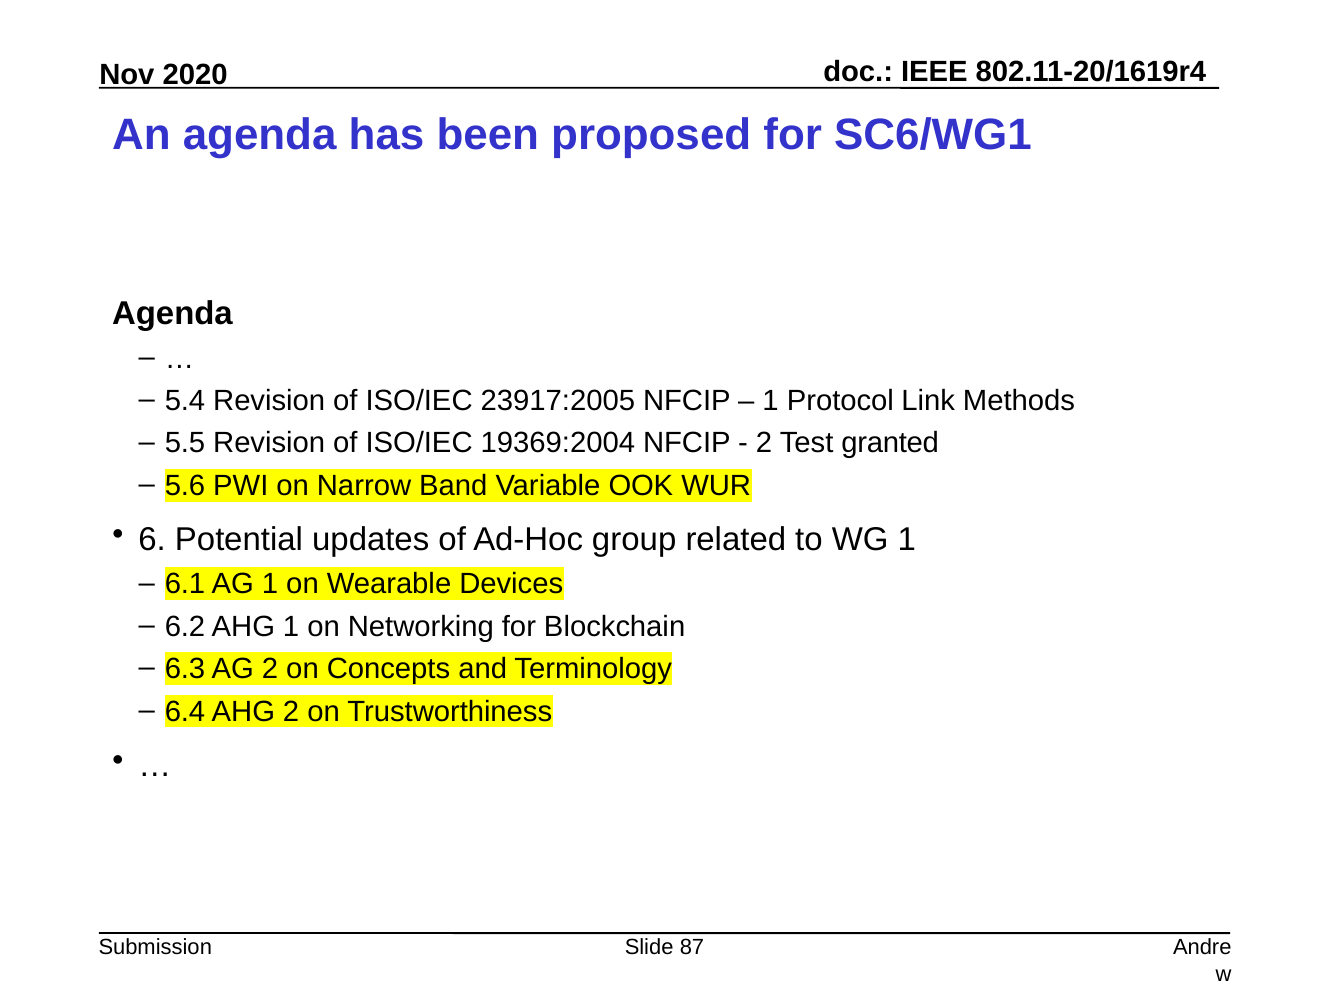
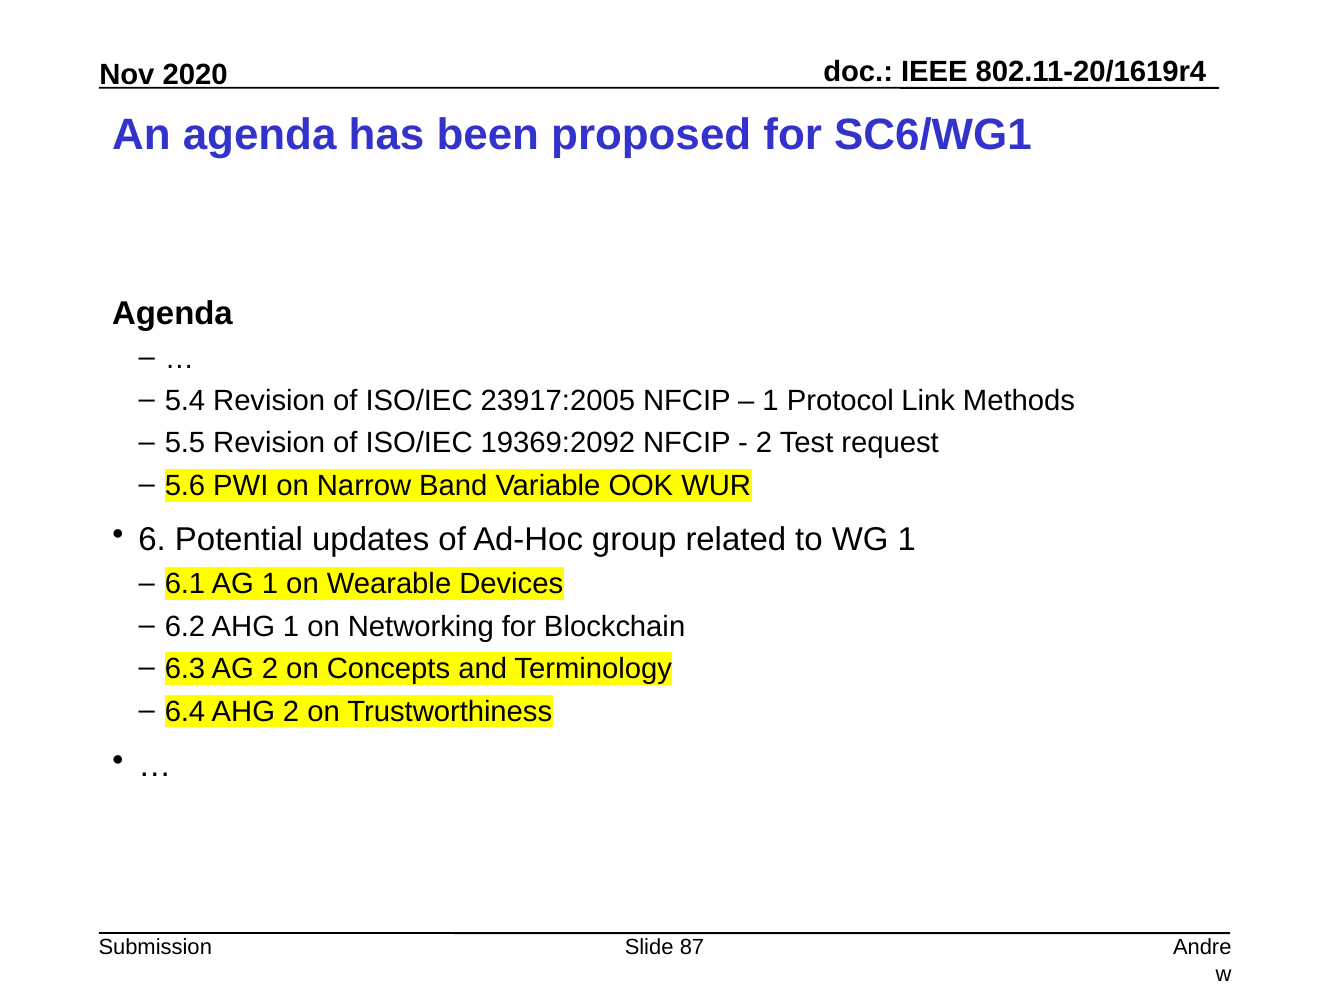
19369:2004: 19369:2004 -> 19369:2092 (558, 444)
granted: granted -> request (890, 444)
